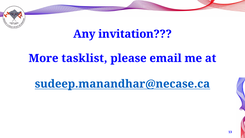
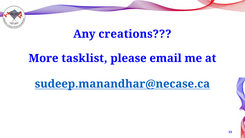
invitation: invitation -> creations (135, 34)
